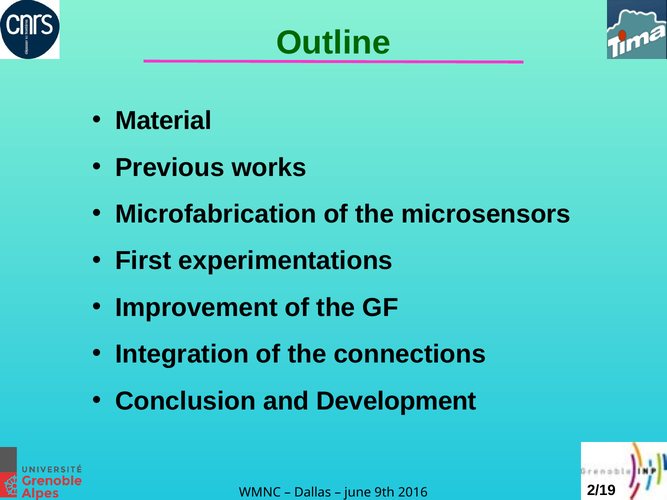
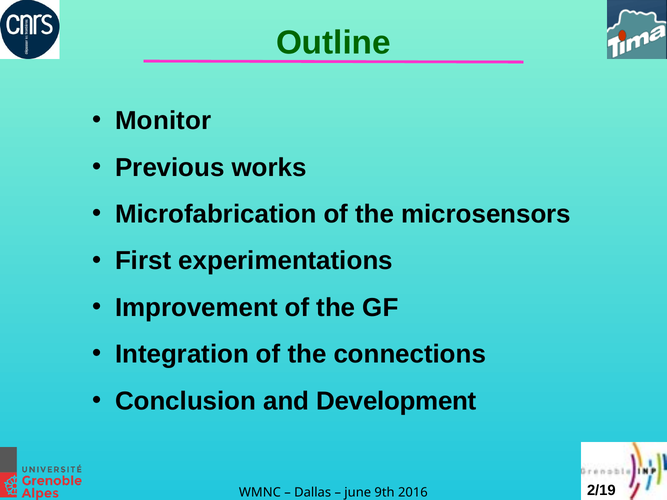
Material: Material -> Monitor (163, 121)
